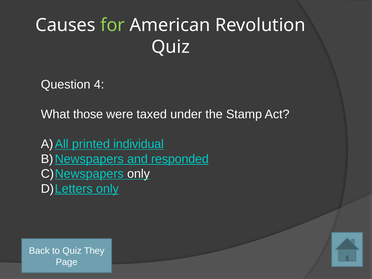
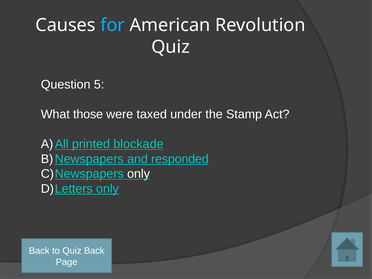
for colour: light green -> light blue (113, 25)
4: 4 -> 5 (99, 85)
individual: individual -> blockade (138, 144)
Quiz They: They -> Back (94, 251)
